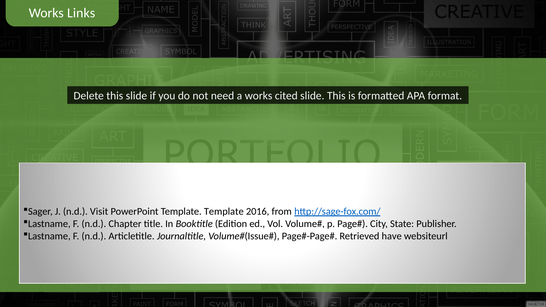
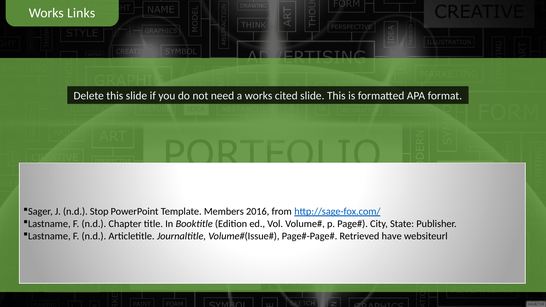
Visit: Visit -> Stop (99, 211)
Template Template: Template -> Members (224, 211)
